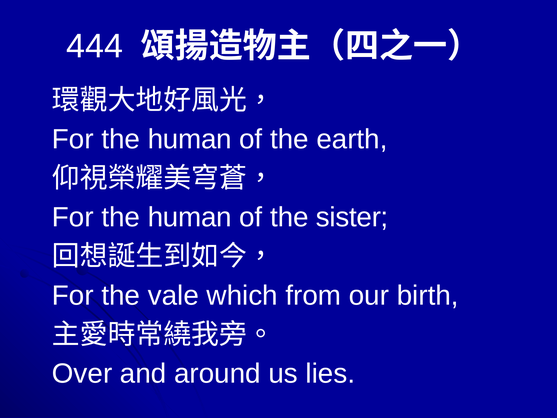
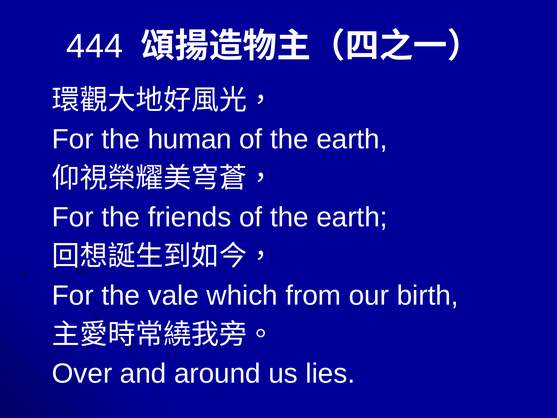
human: human -> friends (190, 217)
sister: sister -> earth (352, 217)
